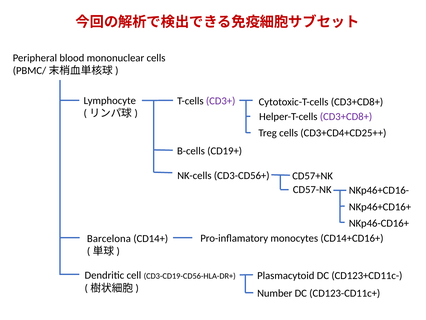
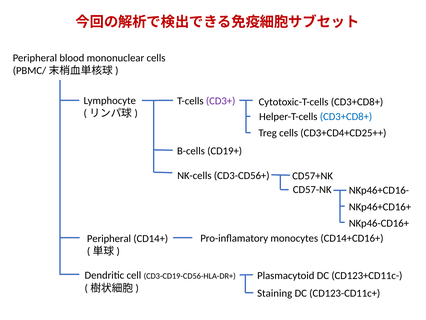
CD3+CD8+ colour: purple -> blue (346, 116)
Barcelona: Barcelona -> Peripheral (109, 238)
Number: Number -> Staining (275, 293)
